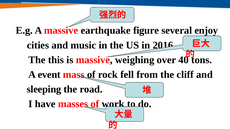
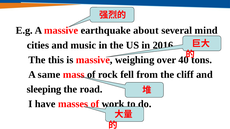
figure: figure -> about (146, 31)
enjoy: enjoy -> mind (206, 31)
event: event -> same (49, 75)
